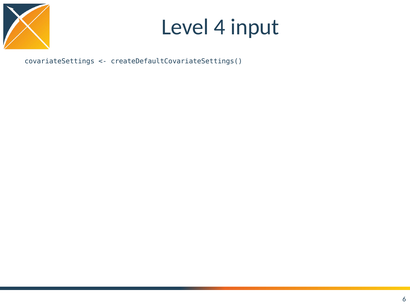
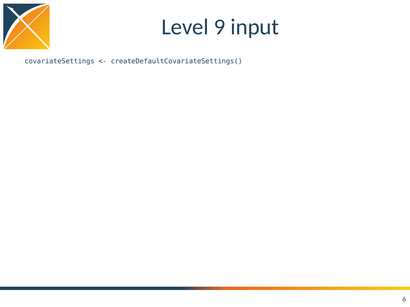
4: 4 -> 9 (220, 27)
